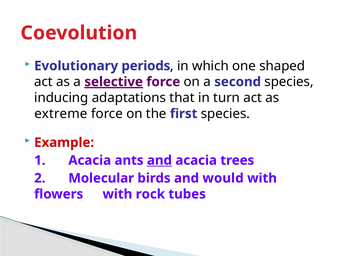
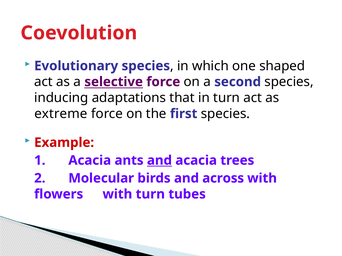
Evolutionary periods: periods -> species (146, 66)
selective underline: present -> none (114, 82)
would: would -> across (223, 179)
with rock: rock -> turn (150, 194)
